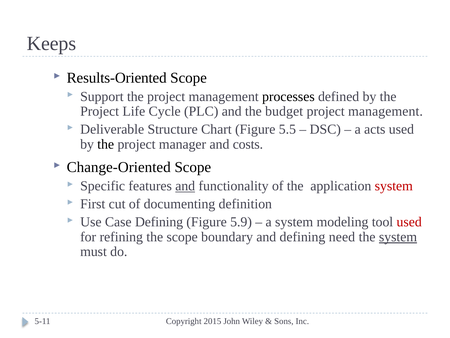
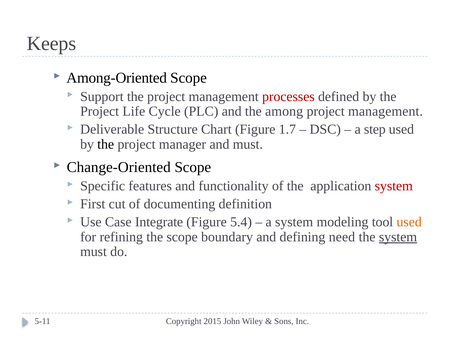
Results-Oriented: Results-Oriented -> Among-Oriented (117, 78)
processes colour: black -> red (288, 96)
budget: budget -> among (284, 111)
5.5: 5.5 -> 1.7 (287, 129)
acts: acts -> step (375, 129)
and costs: costs -> must (248, 144)
and underline: present -> none (185, 186)
Case Defining: Defining -> Integrate (159, 222)
5.9: 5.9 -> 5.4 (241, 222)
used colour: red -> orange (409, 222)
